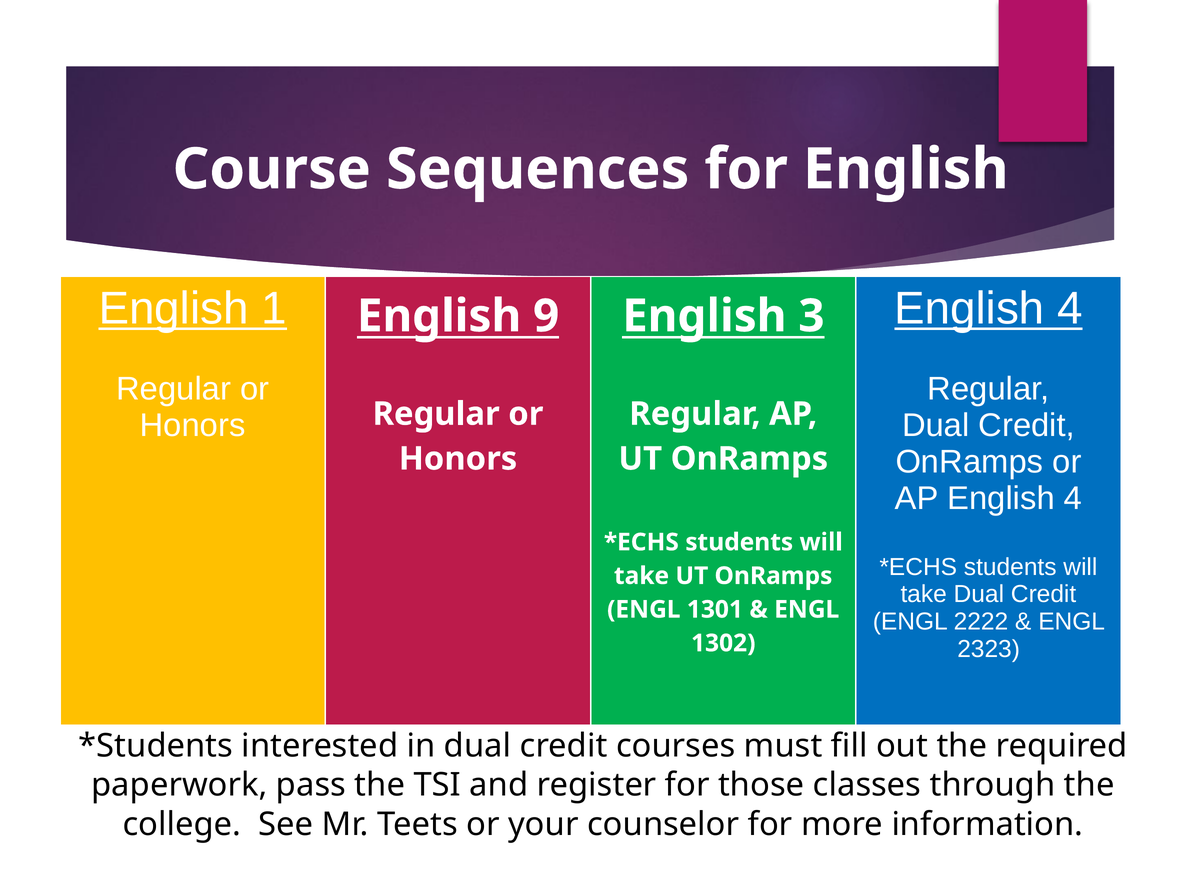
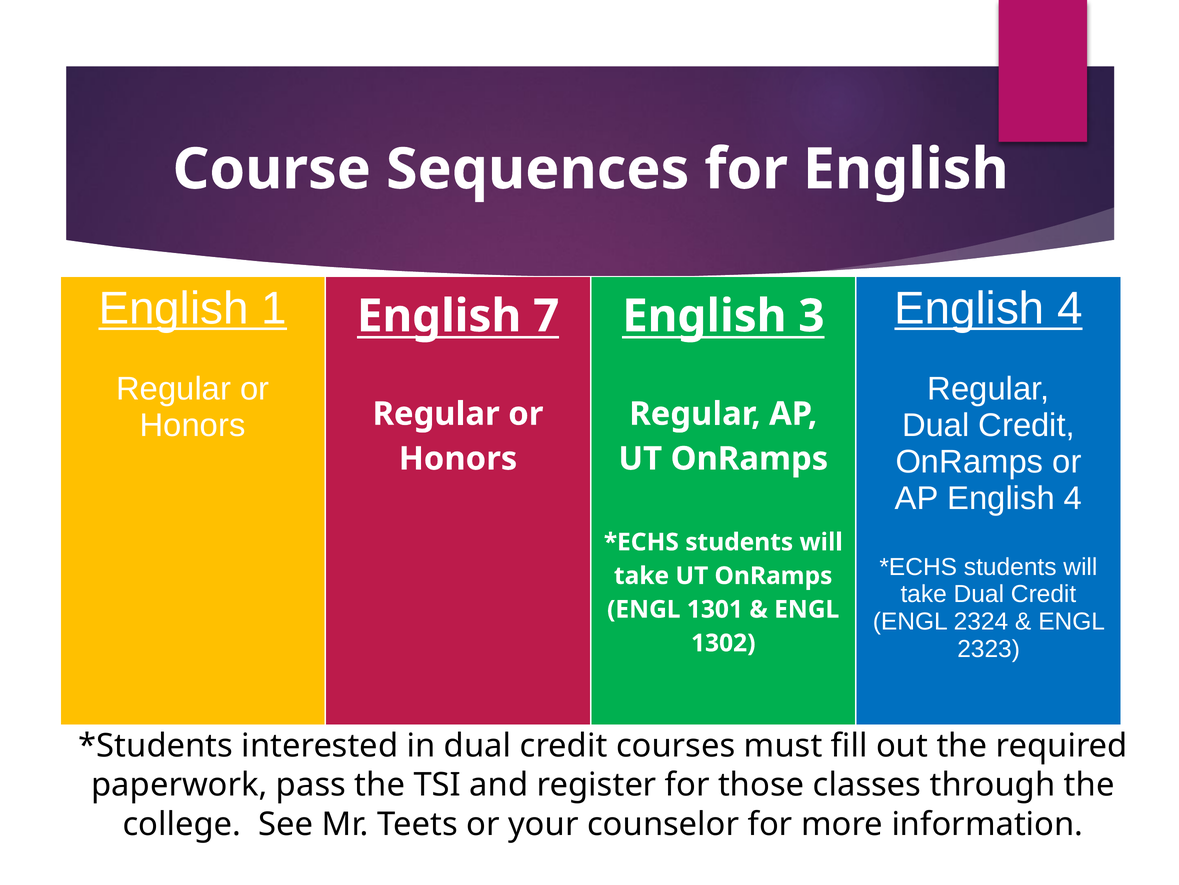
9: 9 -> 7 (546, 316)
2222: 2222 -> 2324 (981, 621)
